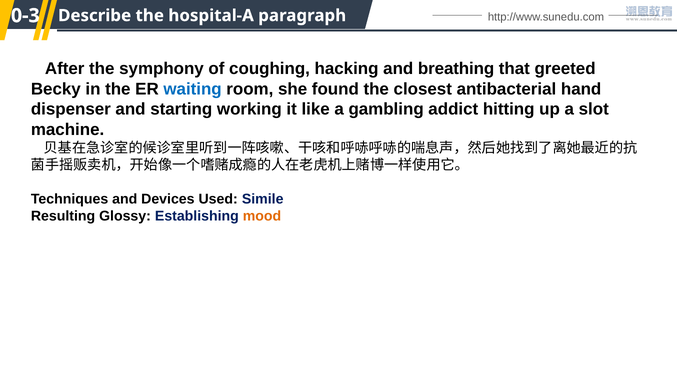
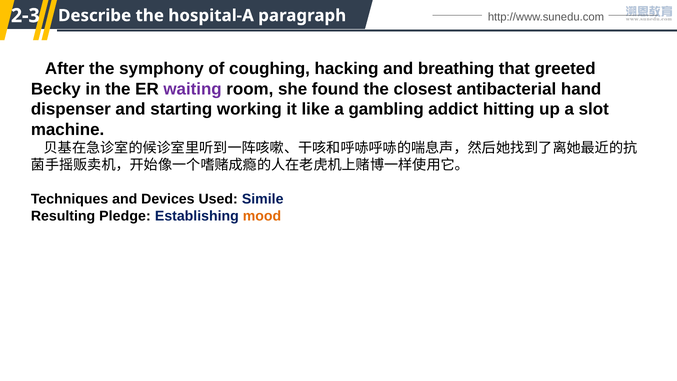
0-3: 0-3 -> 2-3 (25, 16)
waiting colour: blue -> purple (193, 89)
Glossy: Glossy -> Pledge (125, 216)
